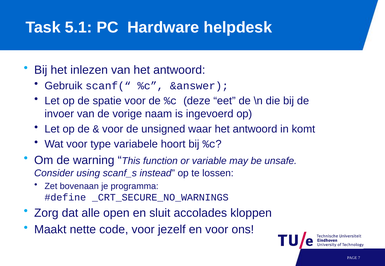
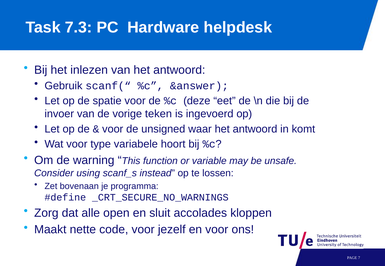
5.1: 5.1 -> 7.3 (79, 27)
naam: naam -> teken (158, 114)
